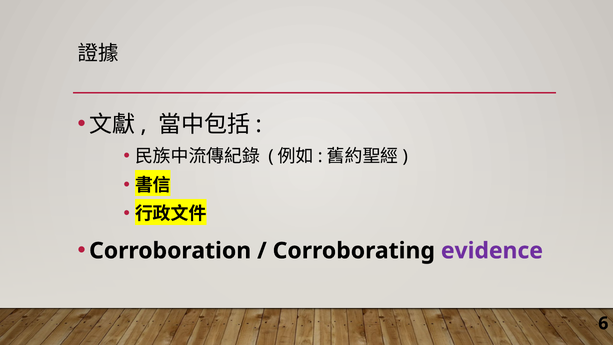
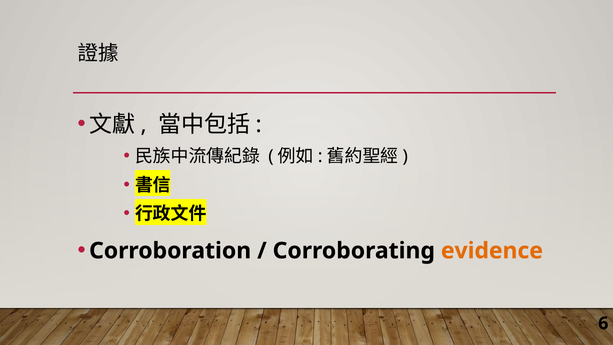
evidence colour: purple -> orange (492, 251)
